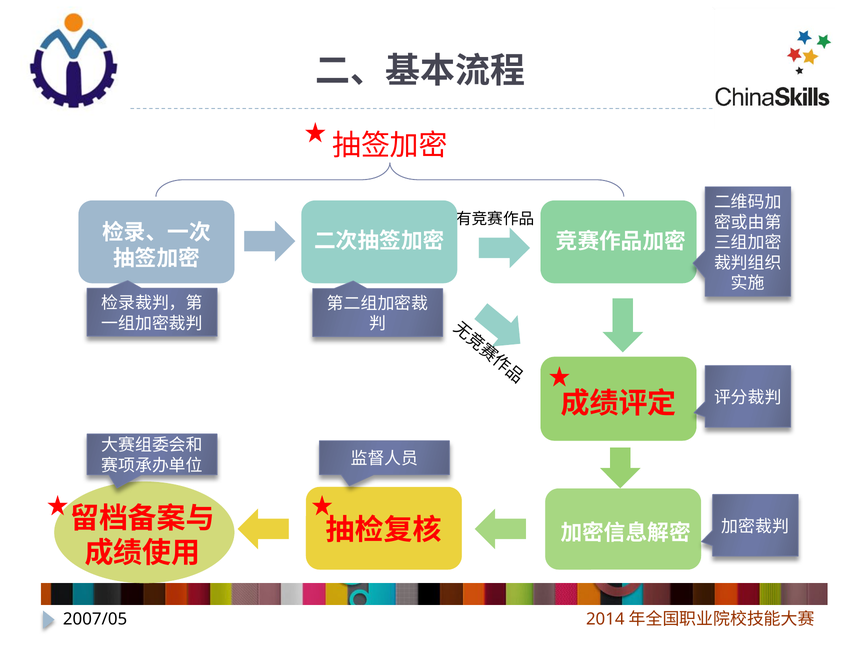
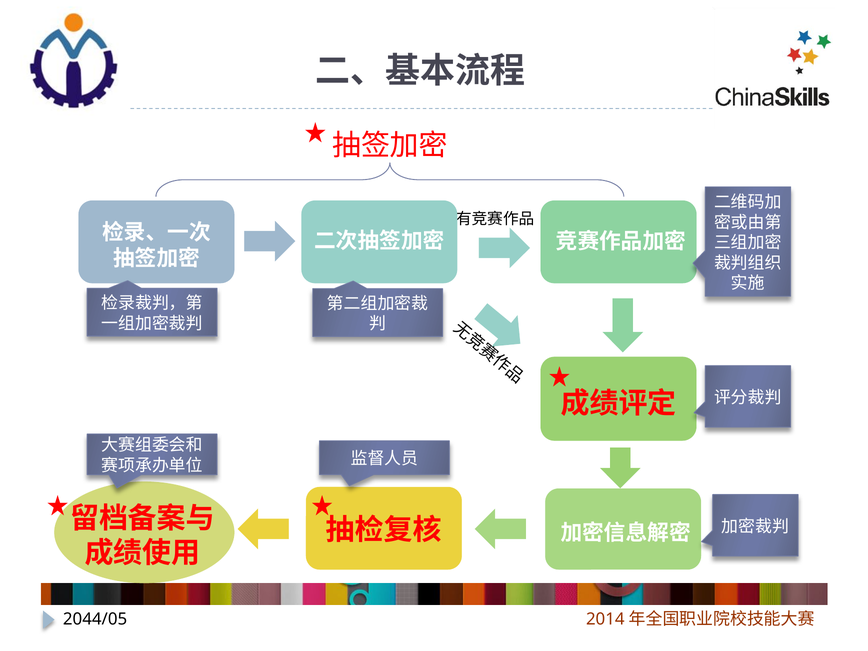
2007/05: 2007/05 -> 2044/05 (95, 619)
